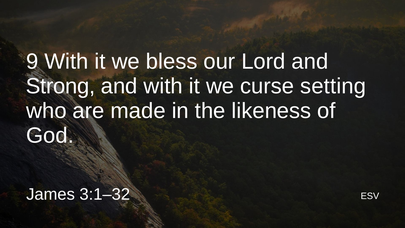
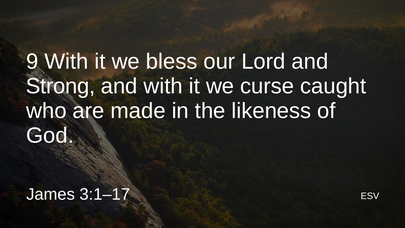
setting: setting -> caught (333, 86)
3:1–32: 3:1–32 -> 3:1–17 (105, 194)
